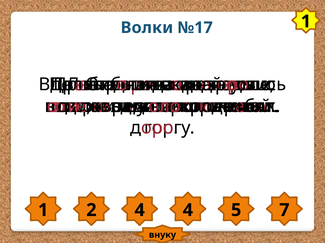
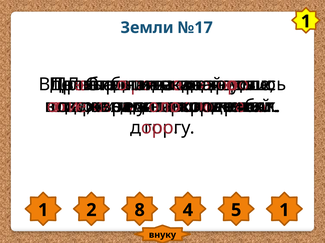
Волки: Волки -> Земли (147, 28)
2 4: 4 -> 8 (140, 211)
5 7: 7 -> 1 (284, 211)
